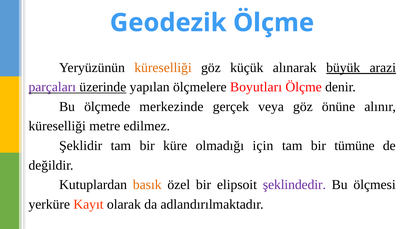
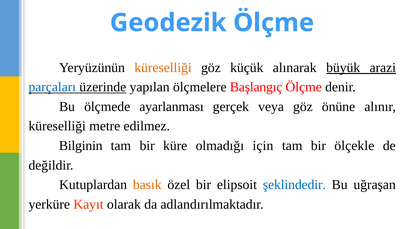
parçaları colour: purple -> blue (52, 87)
Boyutları: Boyutları -> Başlangıç (256, 87)
merkezinde: merkezinde -> ayarlanması (172, 107)
Şeklidir: Şeklidir -> Bilginin (81, 146)
tümüne: tümüne -> ölçekle (354, 146)
şeklindedir colour: purple -> blue (294, 185)
ölçmesi: ölçmesi -> uğraşan (375, 185)
